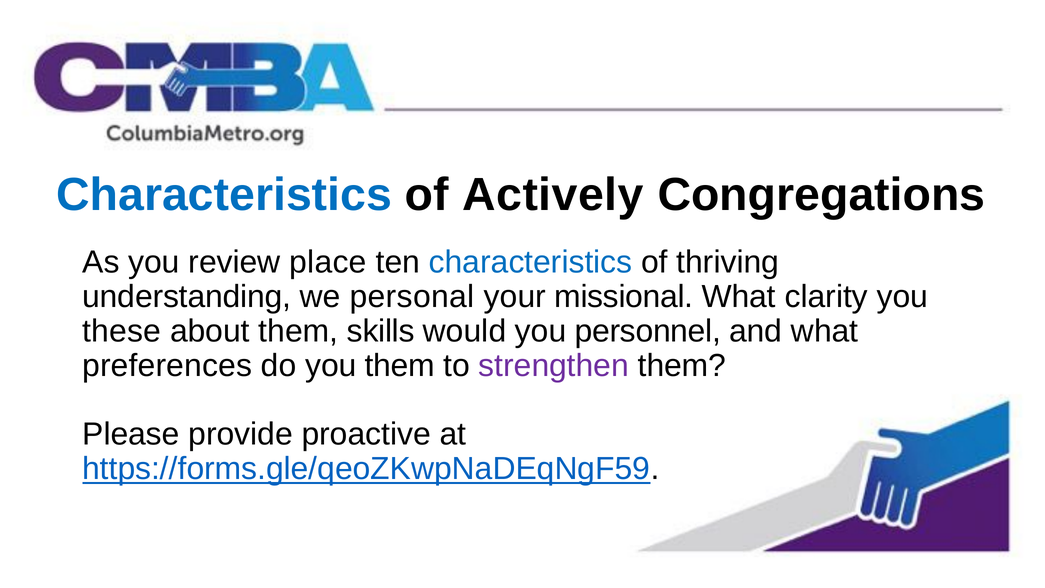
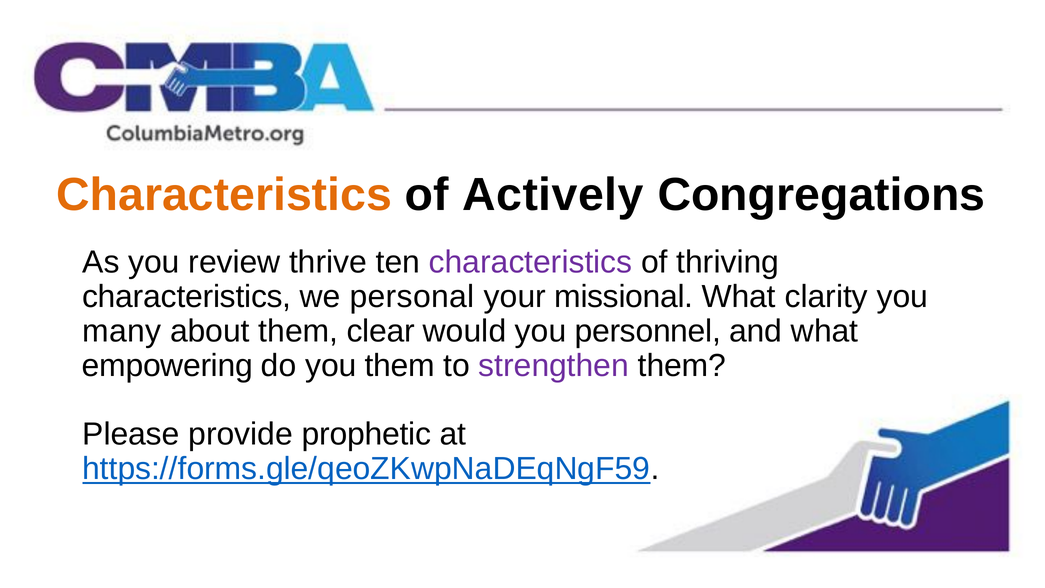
Characteristics colour: blue -> orange (224, 195)
place: place -> thrive (328, 262)
characteristics colour: blue -> purple (531, 262)
understanding: understanding -> characteristics (187, 296)
these: these -> many (122, 331)
skills: skills -> clear (381, 331)
preferences: preferences -> empowering (167, 365)
proactive: proactive -> prophetic (366, 434)
